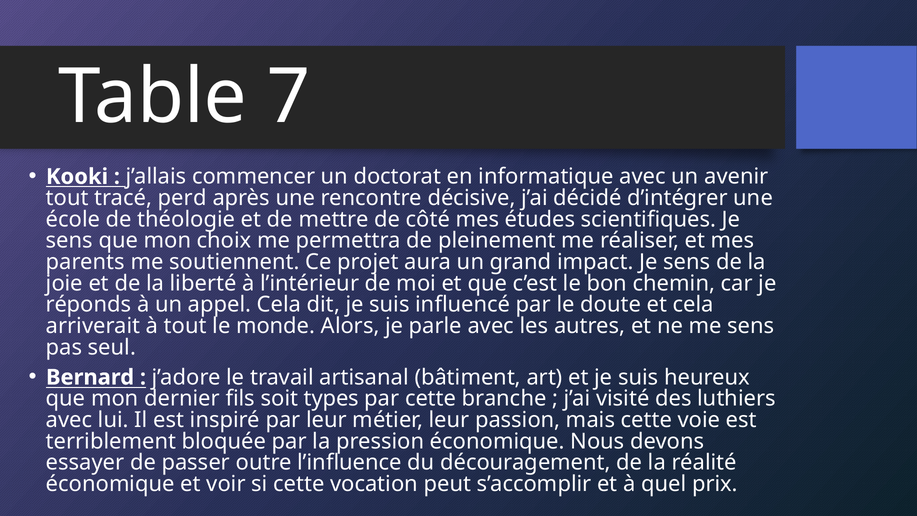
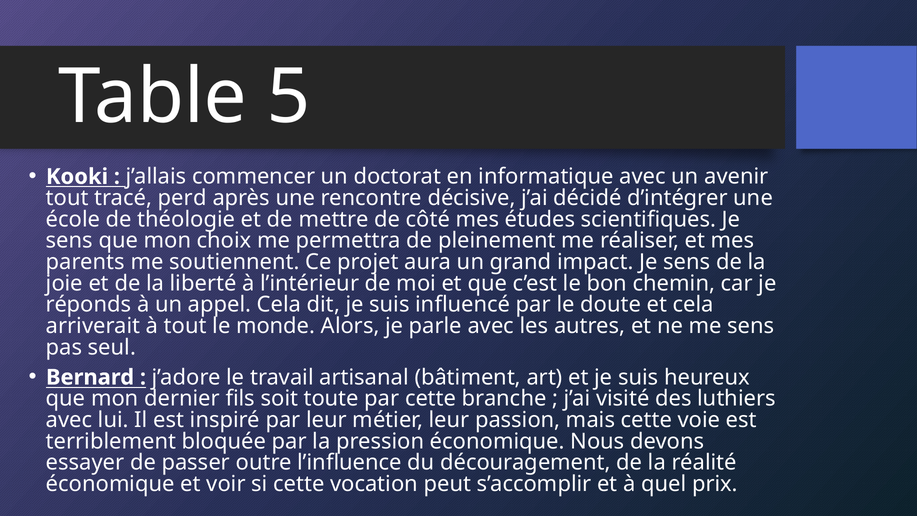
7: 7 -> 5 (289, 97)
types: types -> toute (331, 399)
